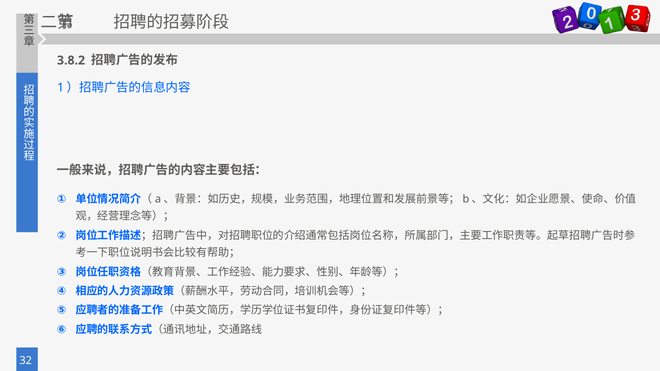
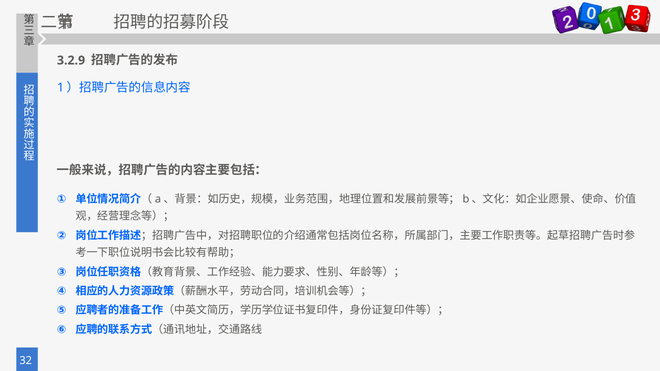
3.8.2: 3.8.2 -> 3.2.9 (71, 60)
